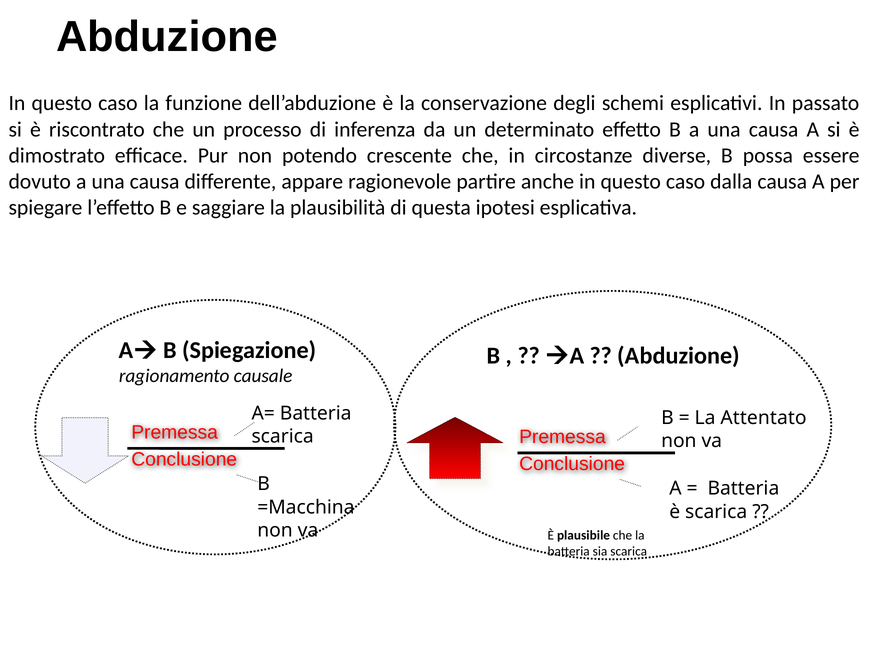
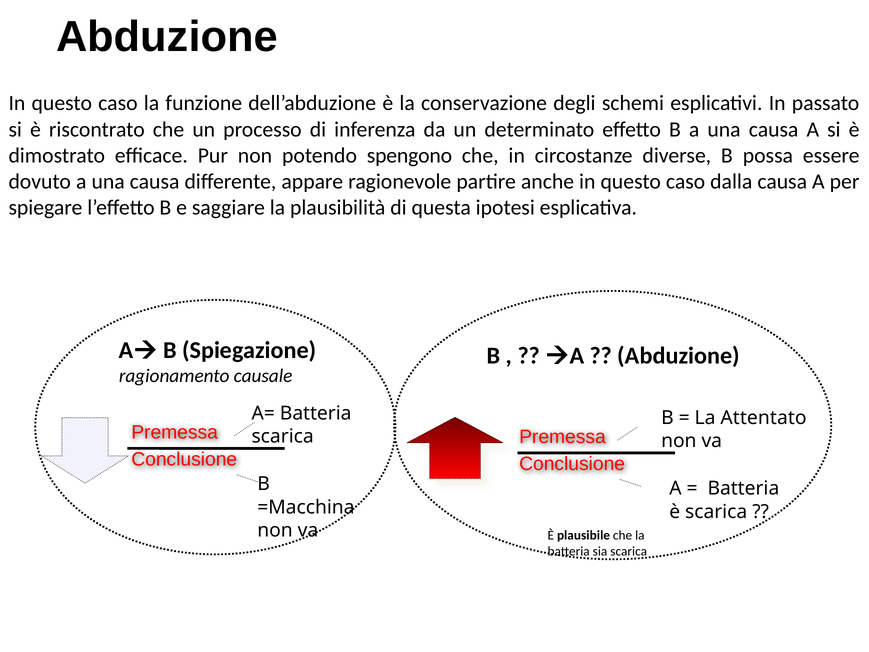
crescente: crescente -> spengono (409, 155)
